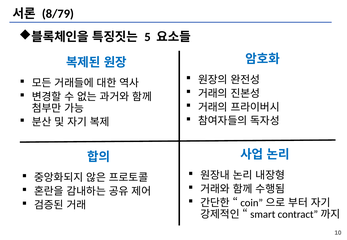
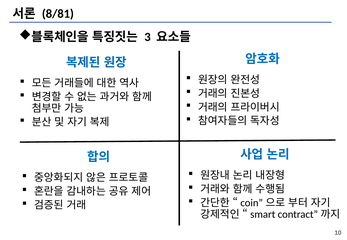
8/79: 8/79 -> 8/81 (58, 14)
5: 5 -> 3 (147, 37)
